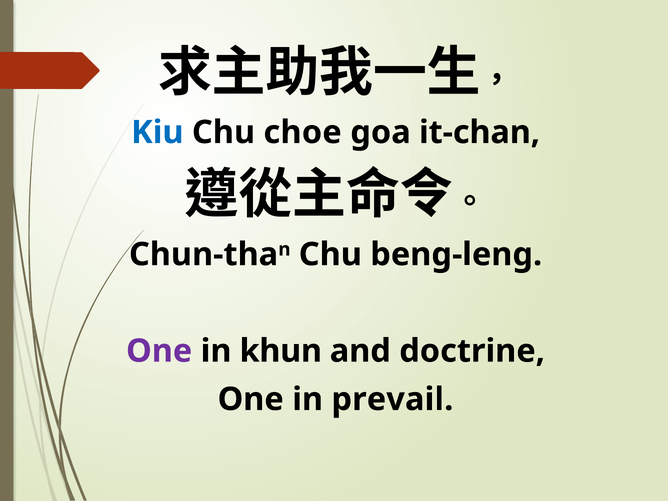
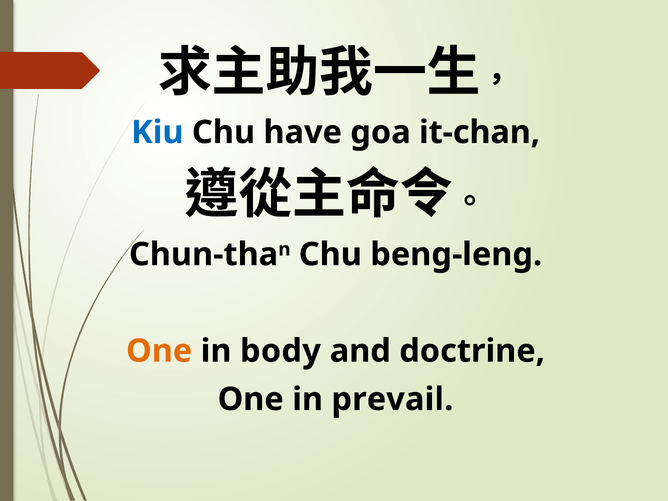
choe: choe -> have (303, 132)
One colour: purple -> orange (159, 351)
khun: khun -> body (280, 351)
